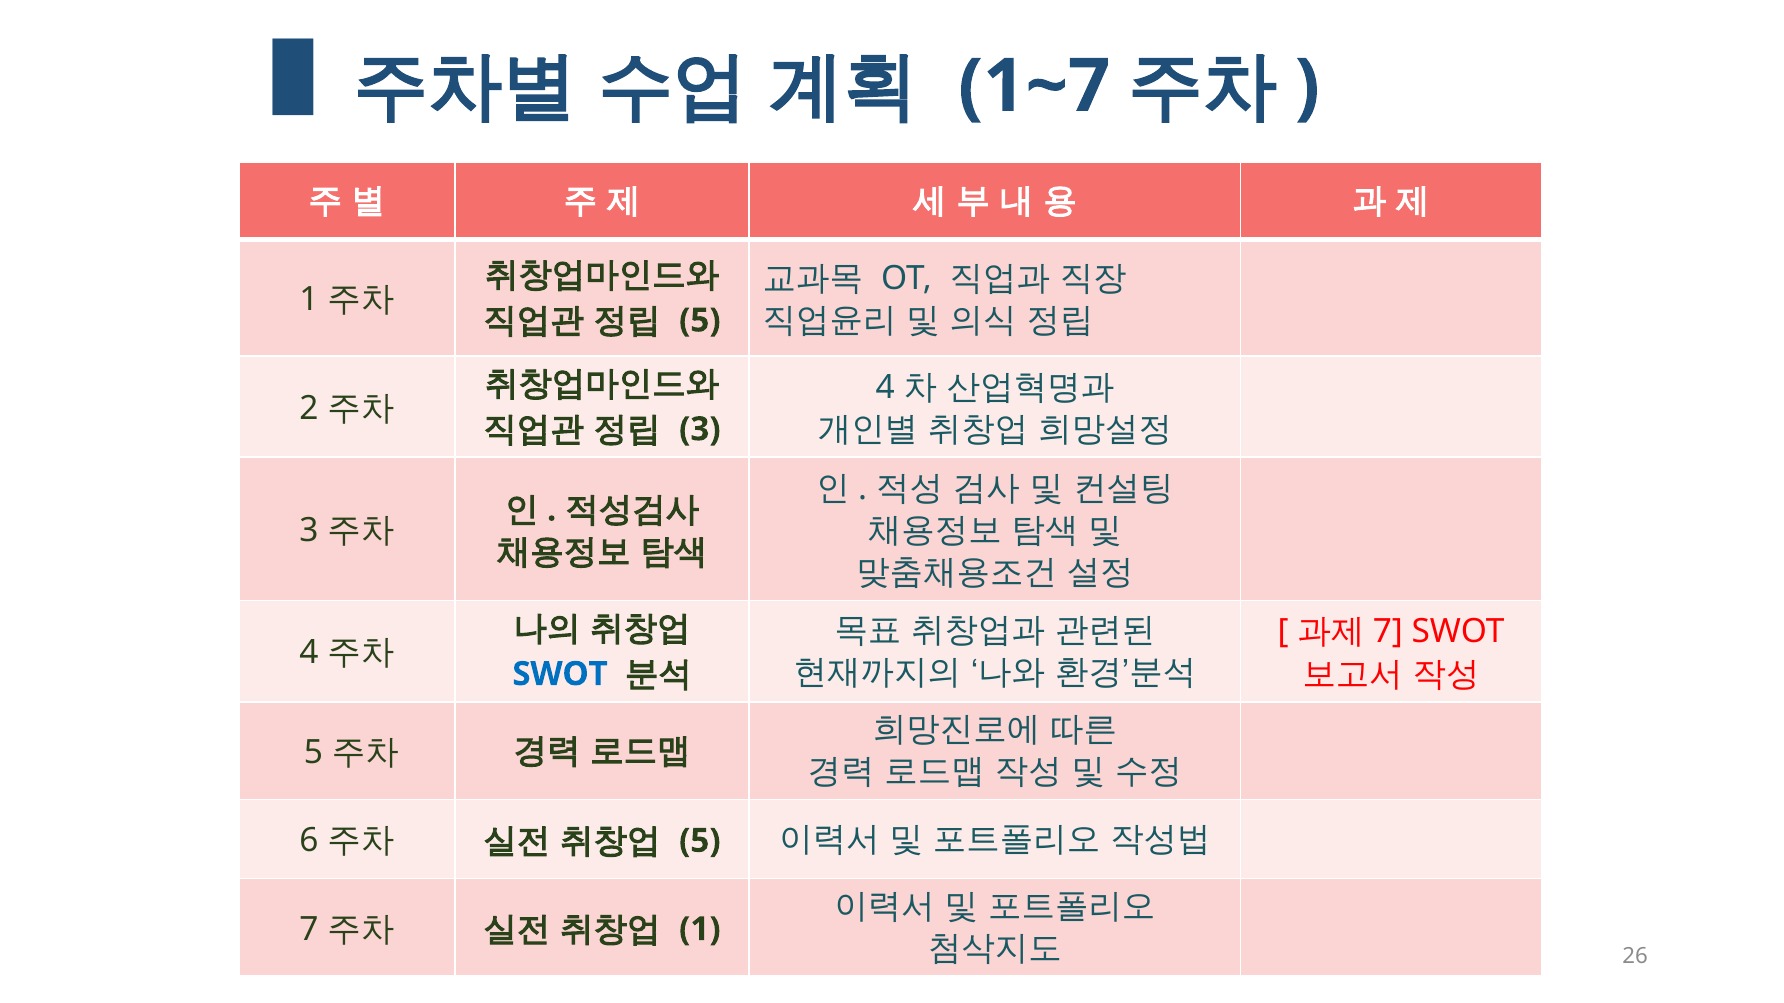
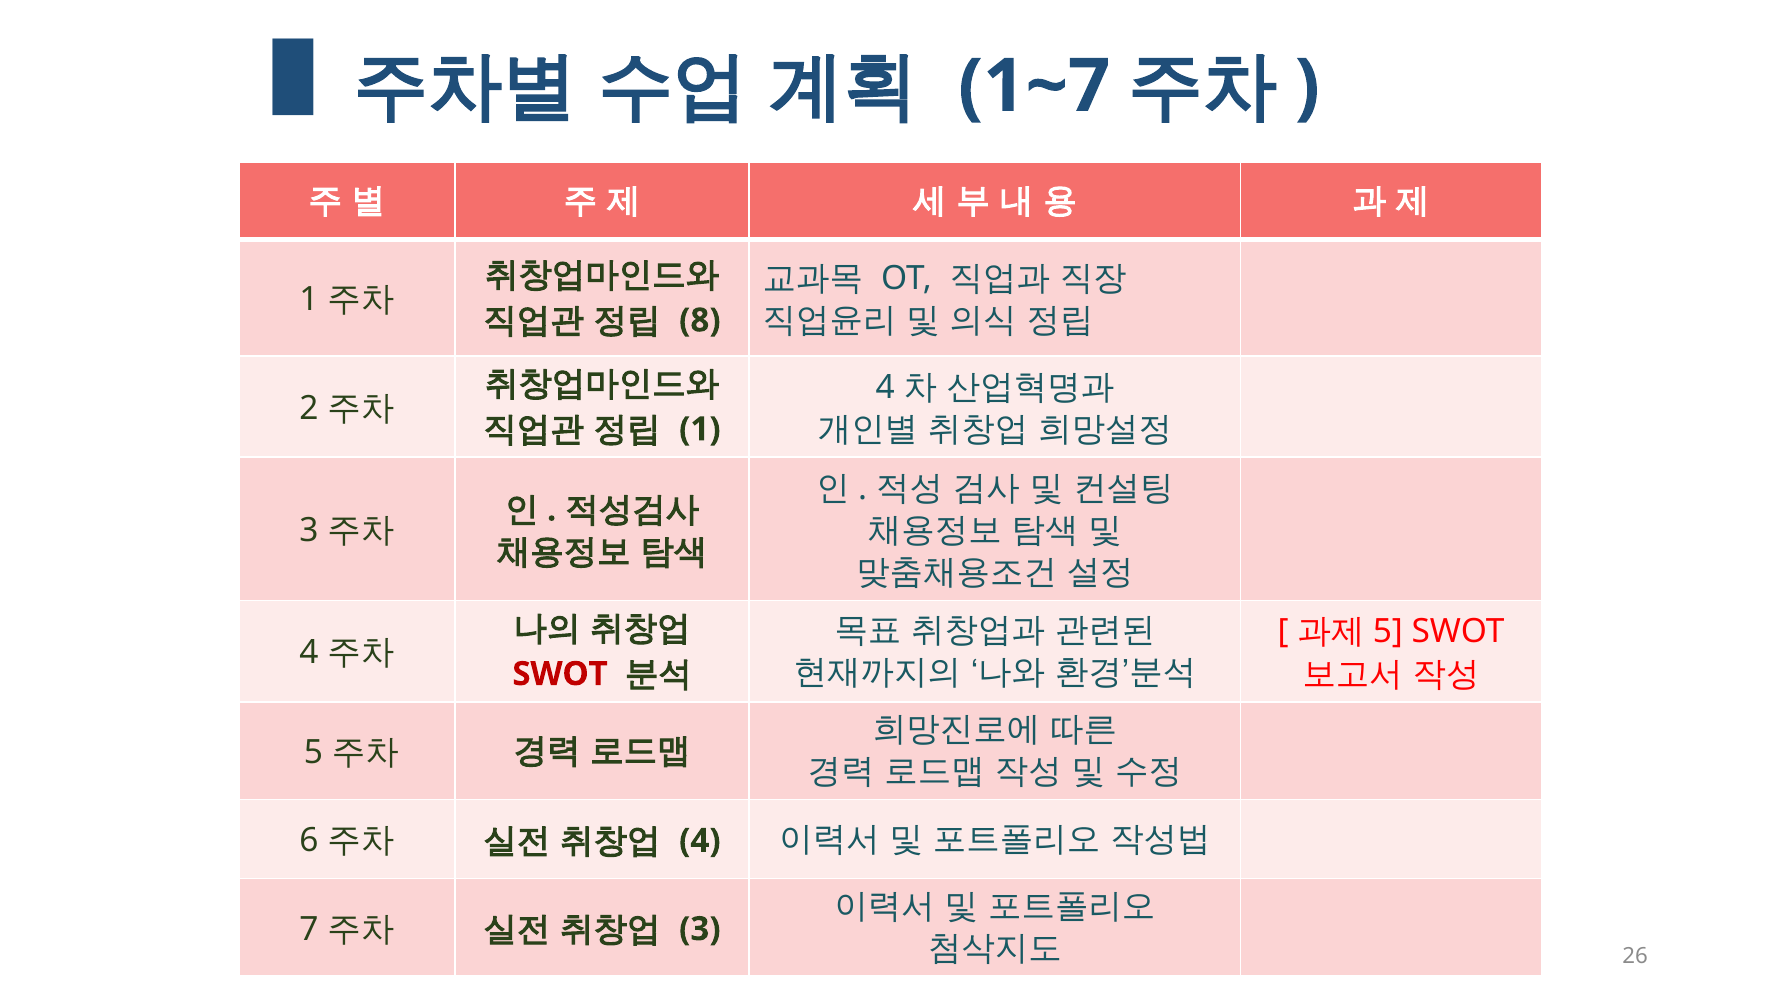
5: 5 -> 8 (700, 321)
3: 3 -> 1 (700, 429)
7: 7 -> 5 (1388, 632)
SWOT colour: blue -> red (560, 674)
5: 5 -> 4 (700, 841)
1: 1 -> 3 (700, 930)
